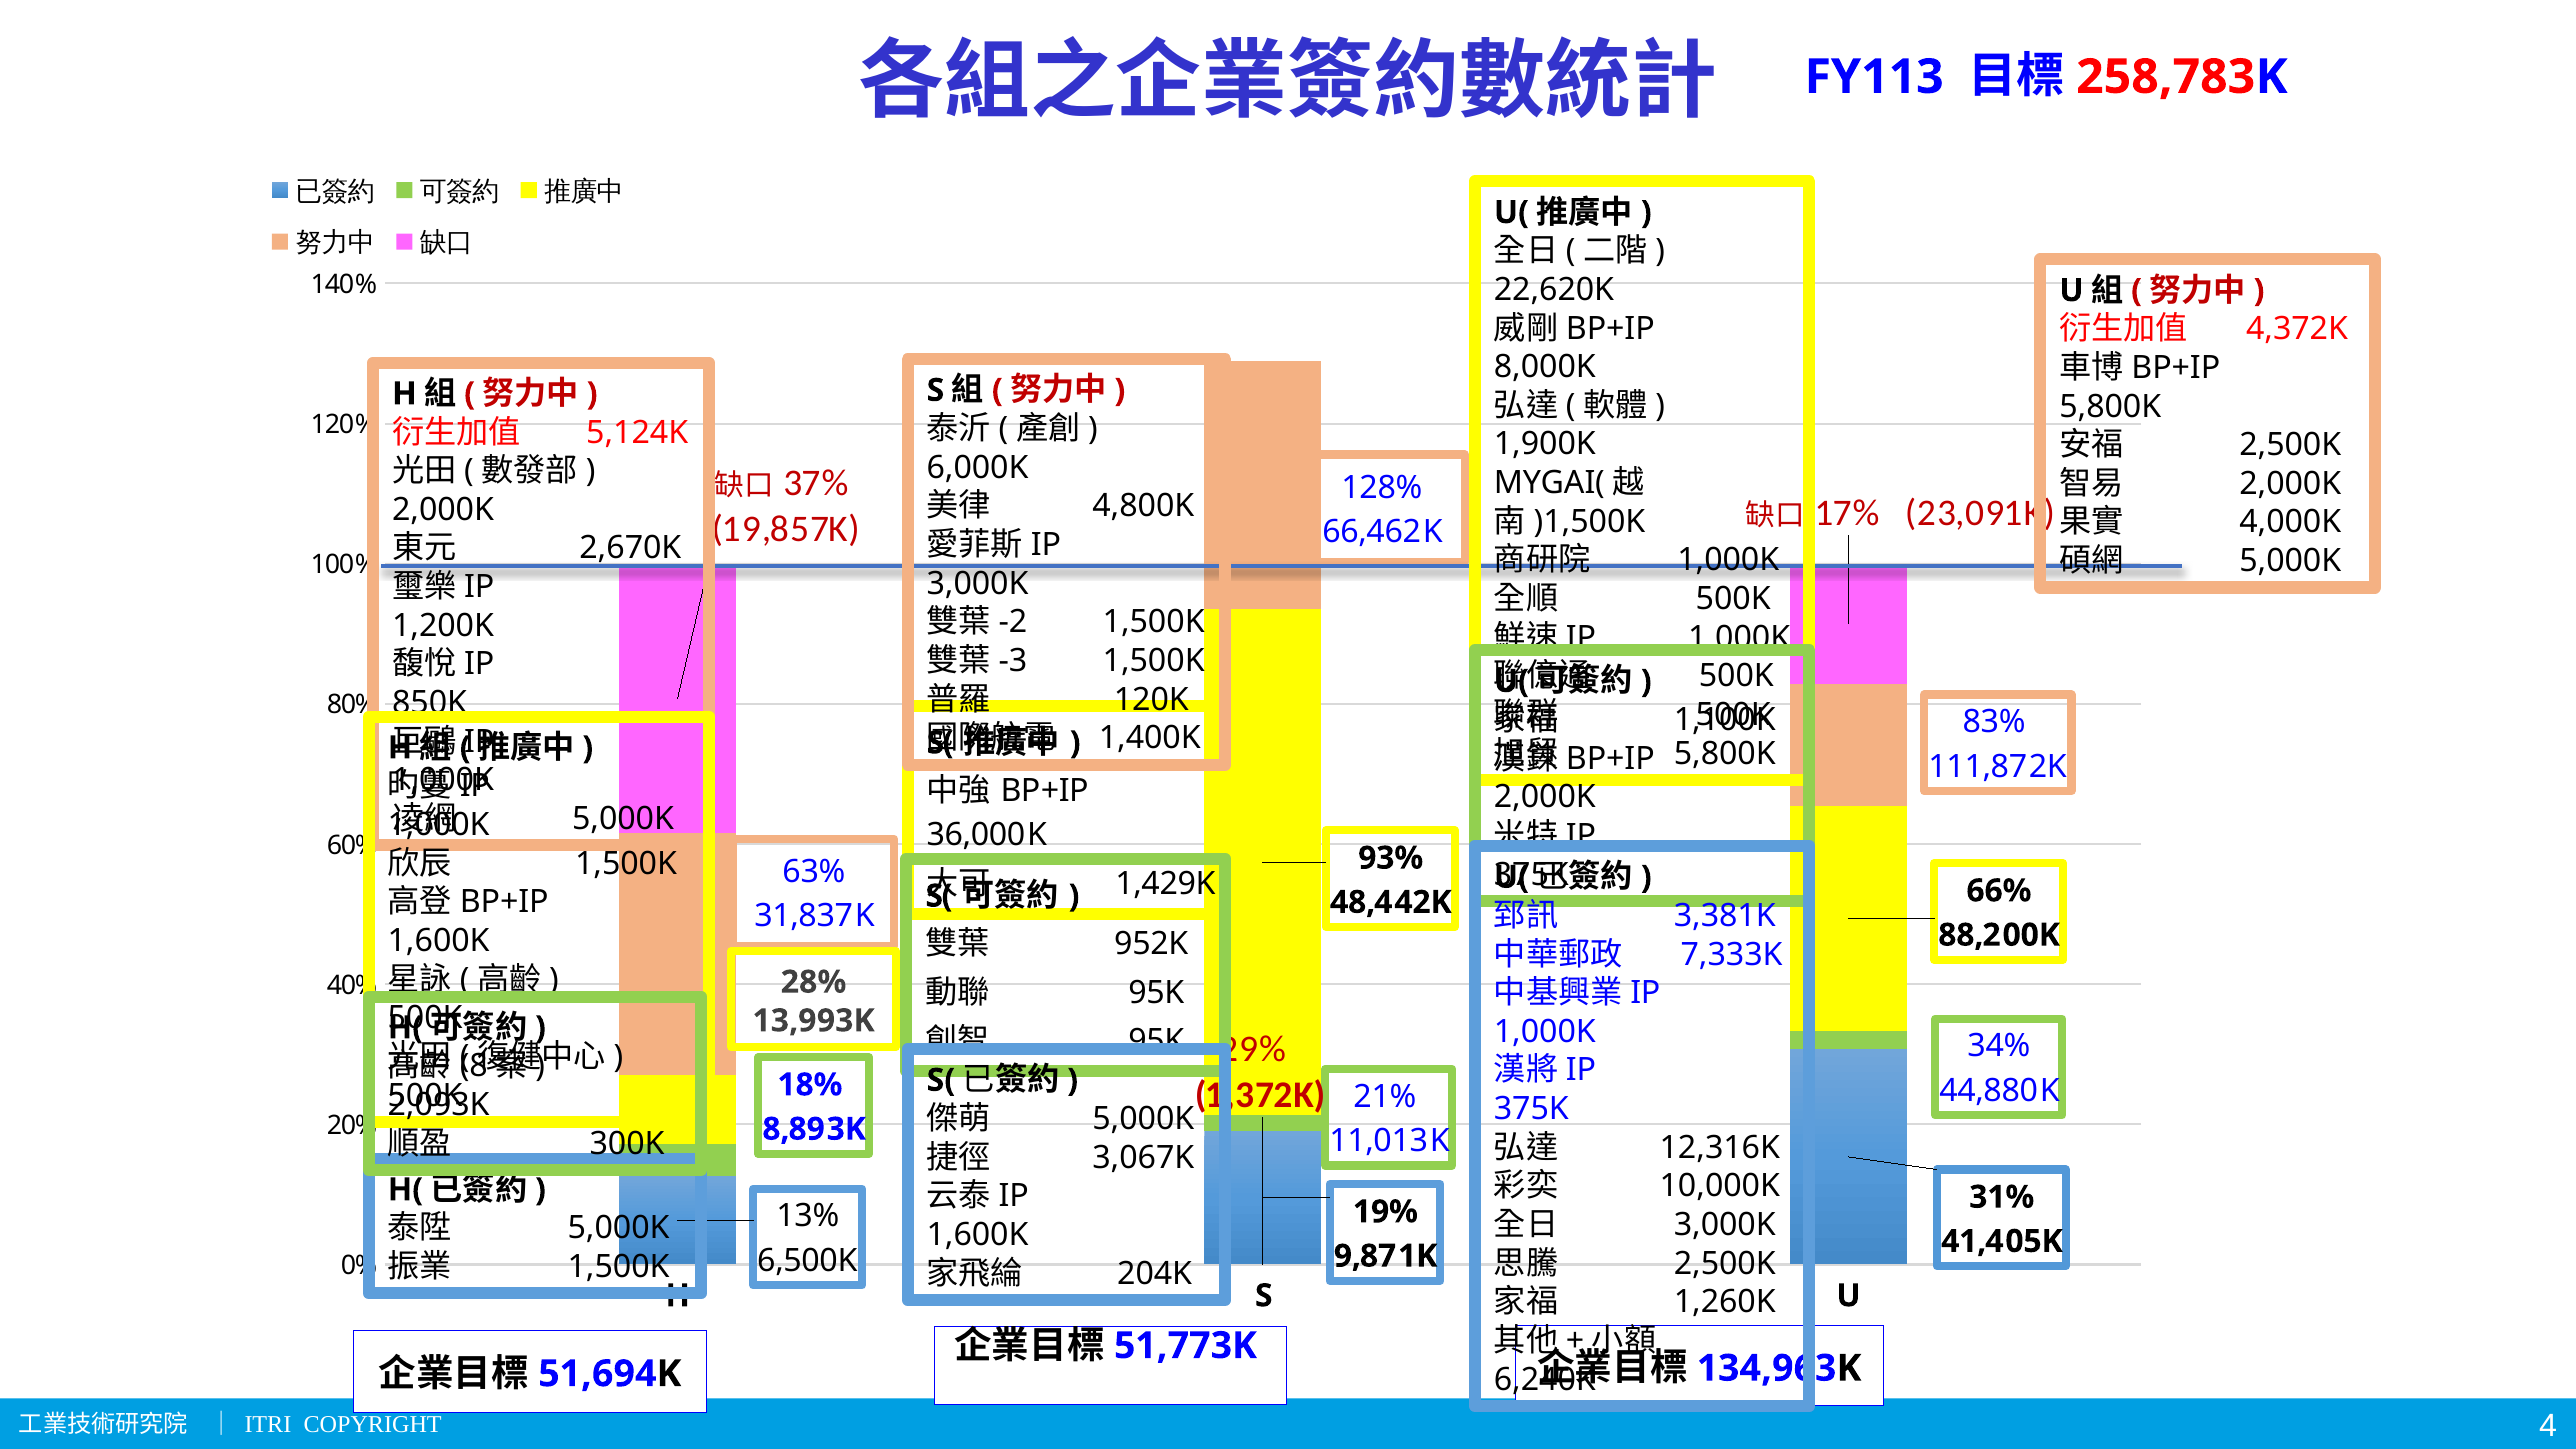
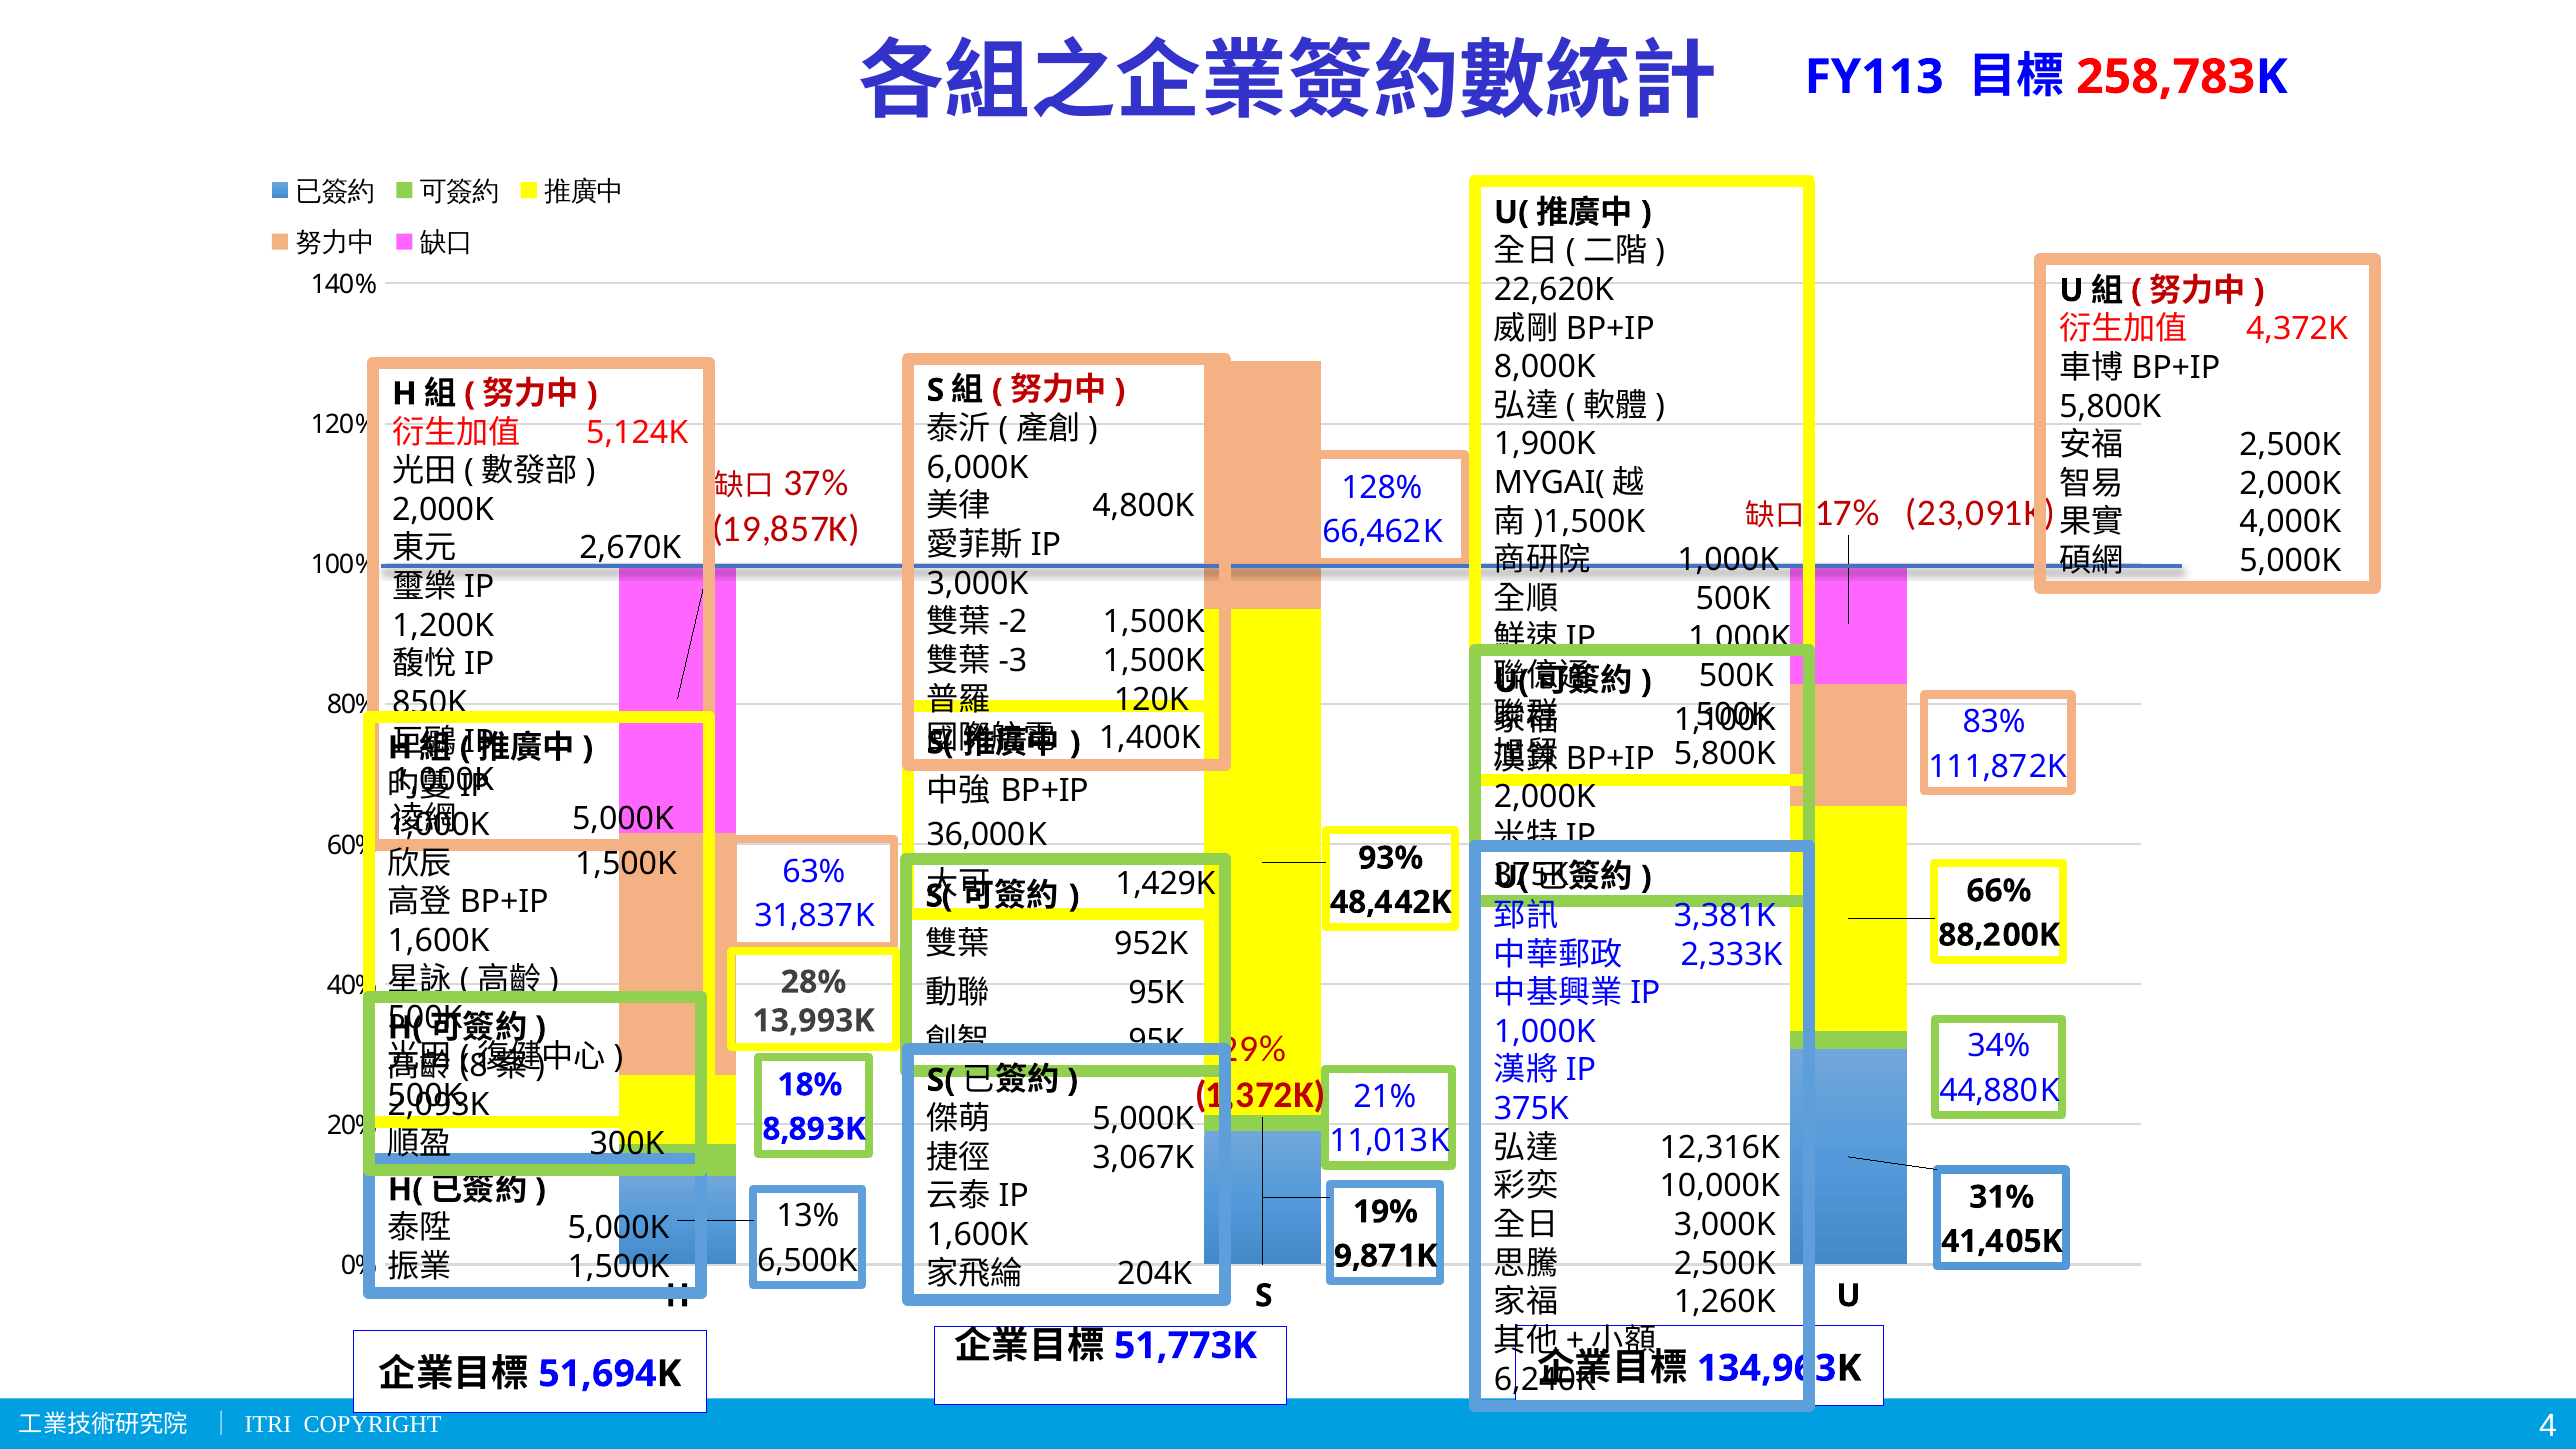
7,333K: 7,333K -> 2,333K (1732, 954)
